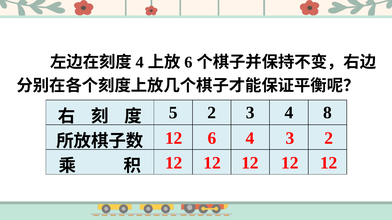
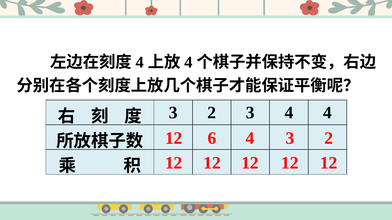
6: 6 -> 4 (189, 63)
5: 5 -> 3 (173, 113)
4 8: 8 -> 4 (327, 113)
